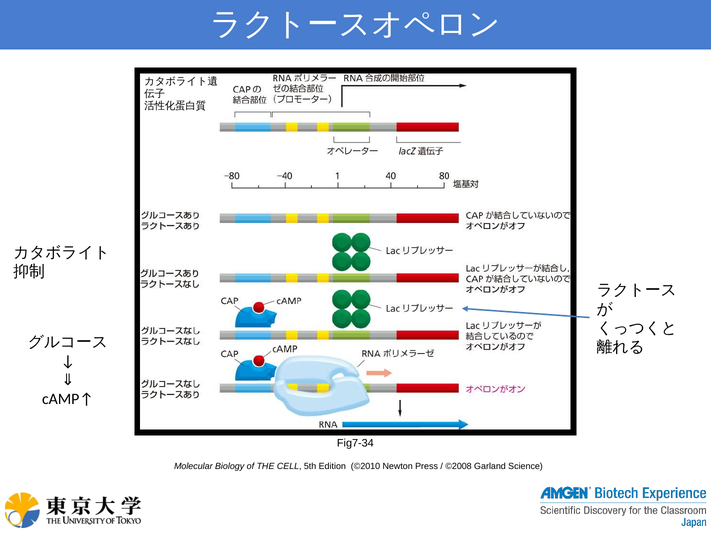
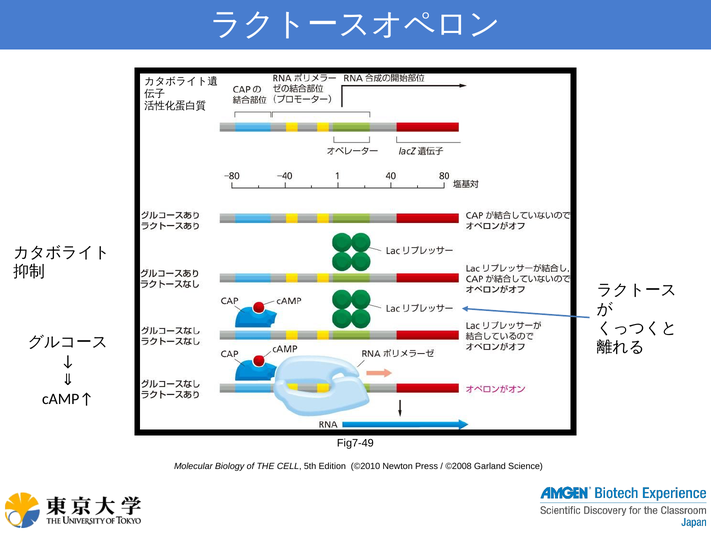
Fig7-34: Fig7-34 -> Fig7-49 (355, 444)
